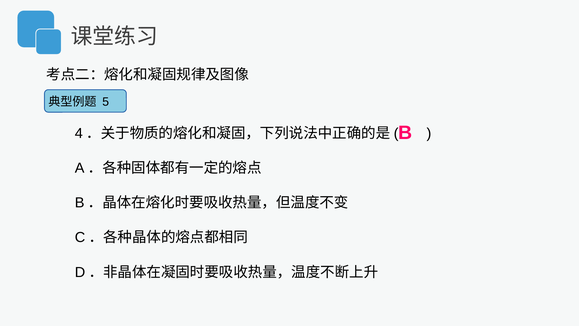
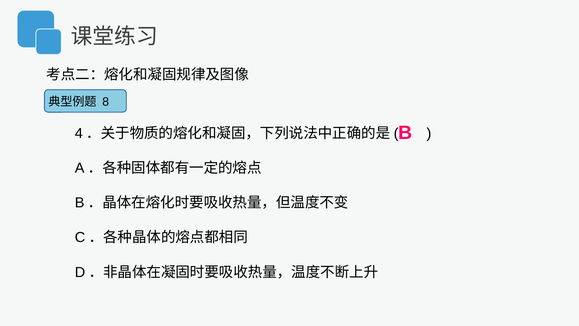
5: 5 -> 8 (106, 102)
